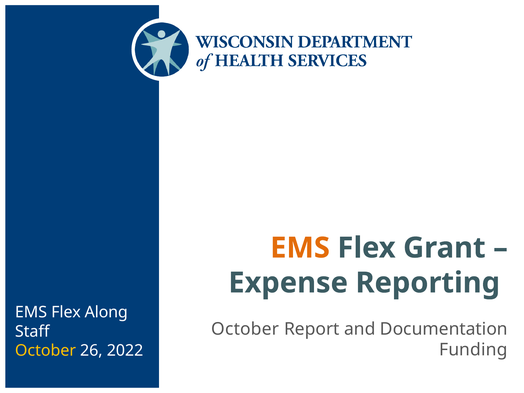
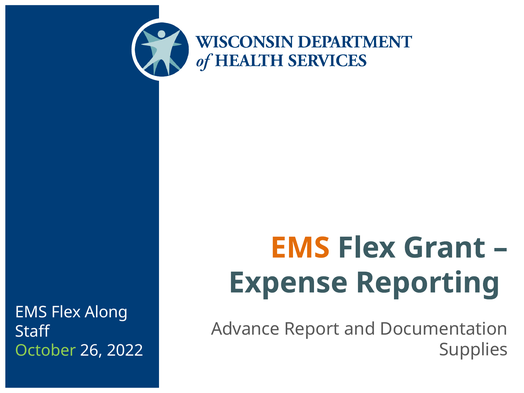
October: October -> Advance (245, 329)
Funding: Funding -> Supplies (473, 350)
October colour: yellow -> light green (45, 351)
